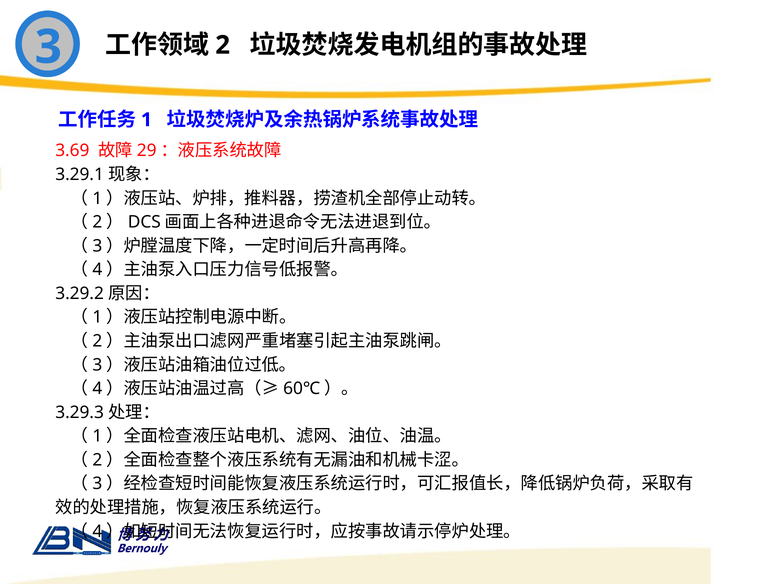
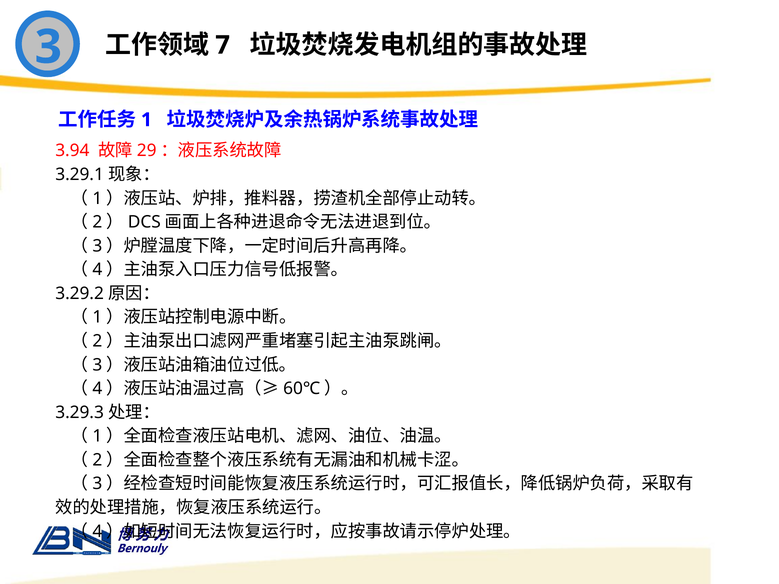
2: 2 -> 7 (223, 45)
3.69: 3.69 -> 3.94 (72, 151)
